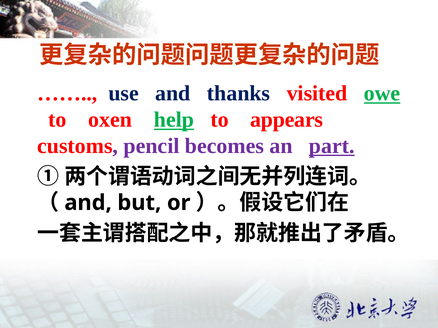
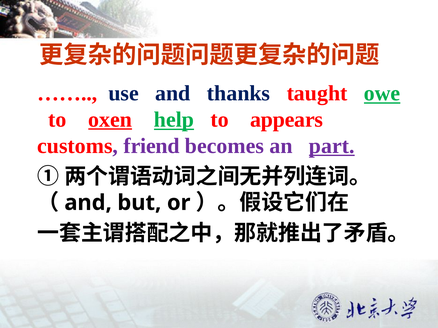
visited: visited -> taught (317, 94)
oxen underline: none -> present (110, 120)
pencil: pencil -> friend (152, 146)
